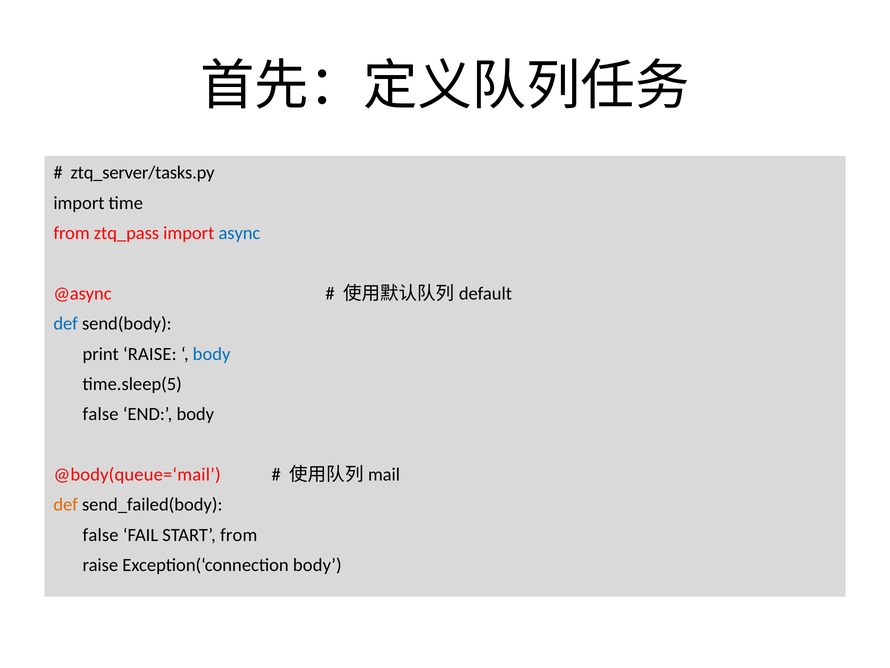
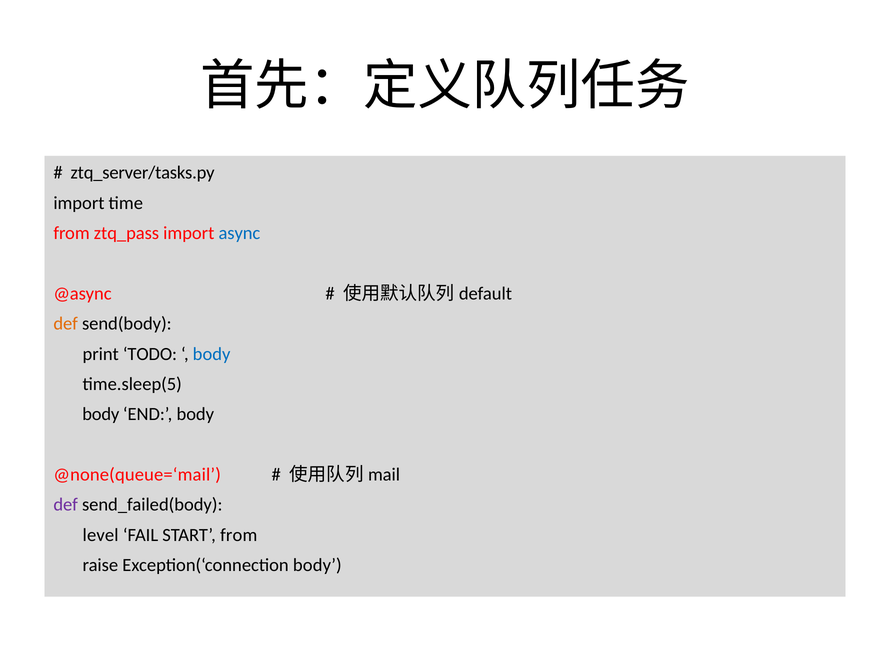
def colour: blue -> orange (66, 323)
print RAISE: RAISE -> TODO (150, 354)
false: false -> body (101, 414)
@body(queue=‘mail: @body(queue=‘mail -> @none(queue=‘mail (137, 474)
def colour: orange -> purple (66, 504)
false: false -> level (101, 535)
